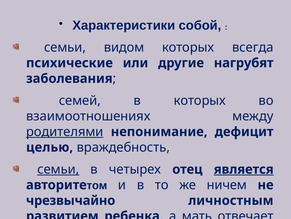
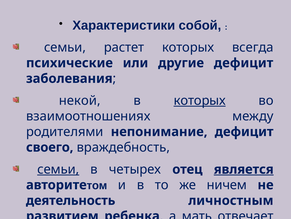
видом: видом -> растет (124, 47)
другие нагрубят: нагрубят -> дефицит (244, 63)
семей: семей -> некой (80, 100)
которых underline: none -> present (200, 100)
родителями underline: present -> none (65, 131)
целью: целью -> своего (50, 147)
чрезвычайно: чрезвычайно -> деятельность (71, 200)
